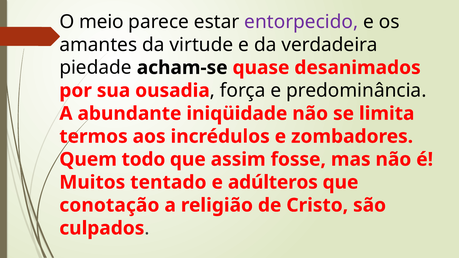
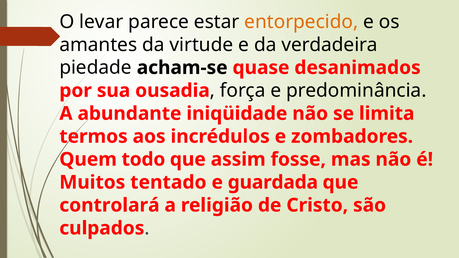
meio: meio -> levar (101, 22)
entorpecido colour: purple -> orange (301, 22)
adúlteros: adúlteros -> guardada (273, 182)
conotação: conotação -> controlará (109, 205)
